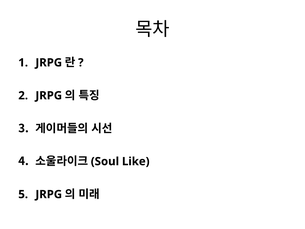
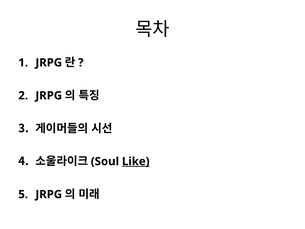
Like underline: none -> present (136, 161)
